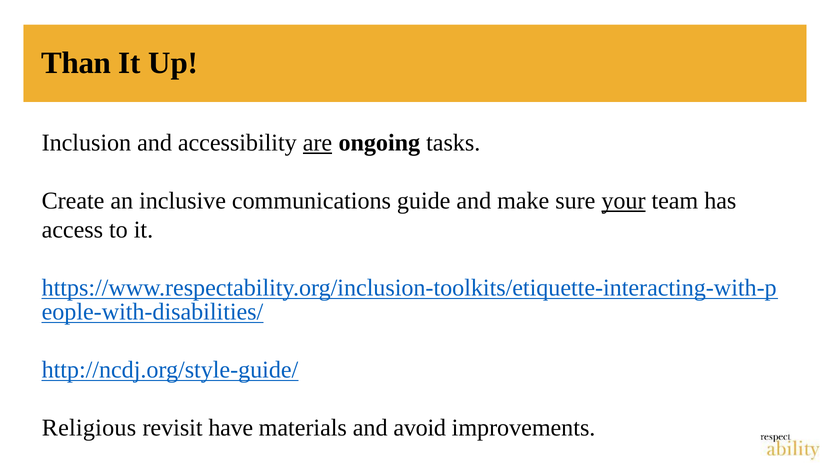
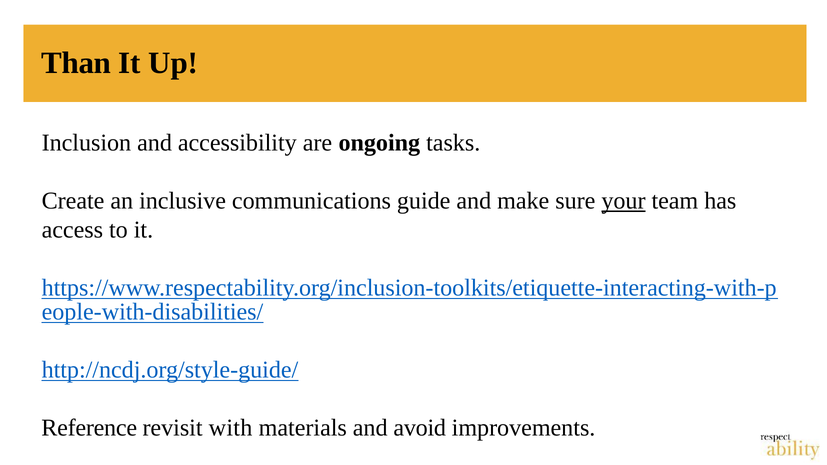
are underline: present -> none (317, 143)
Religious: Religious -> Reference (89, 428)
have: have -> with (231, 428)
